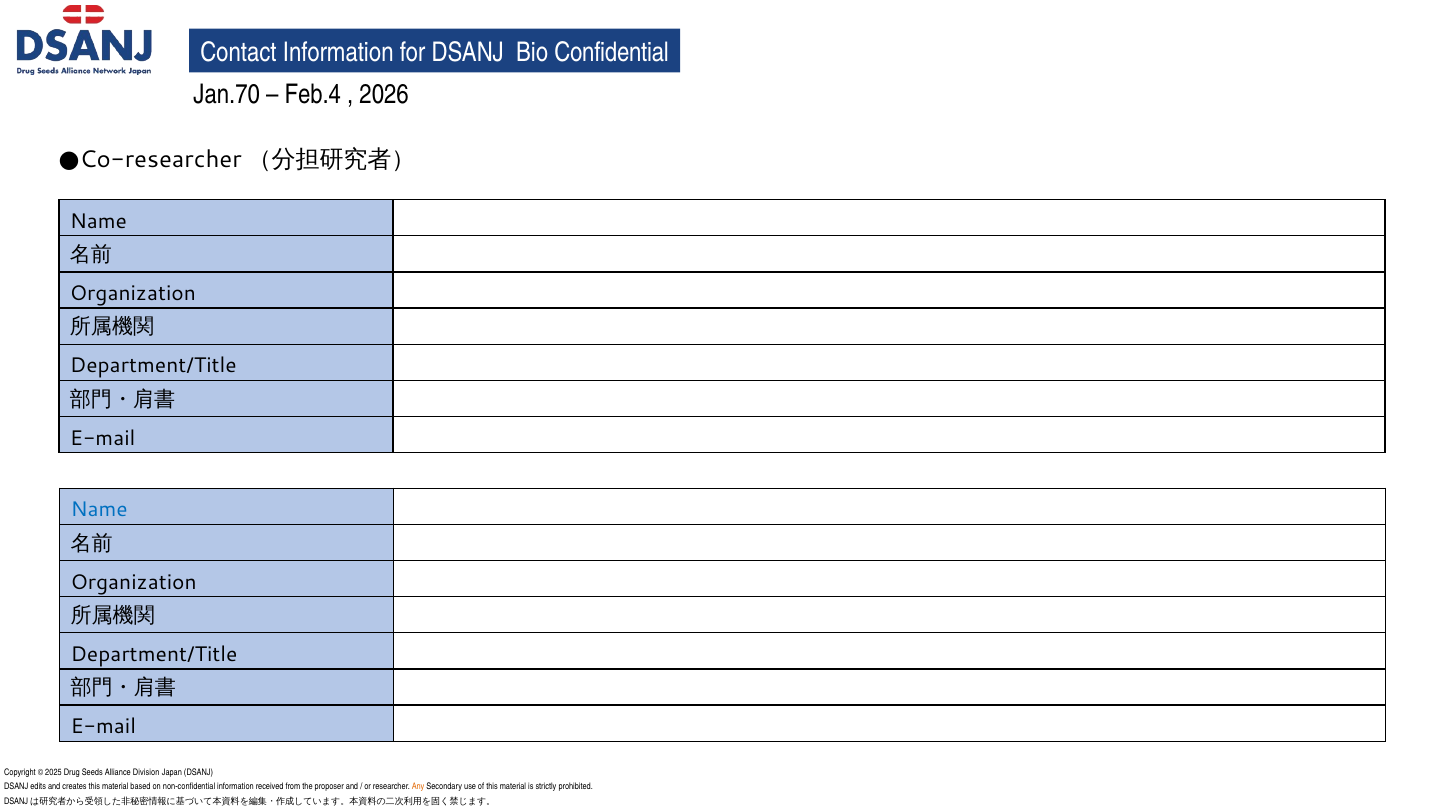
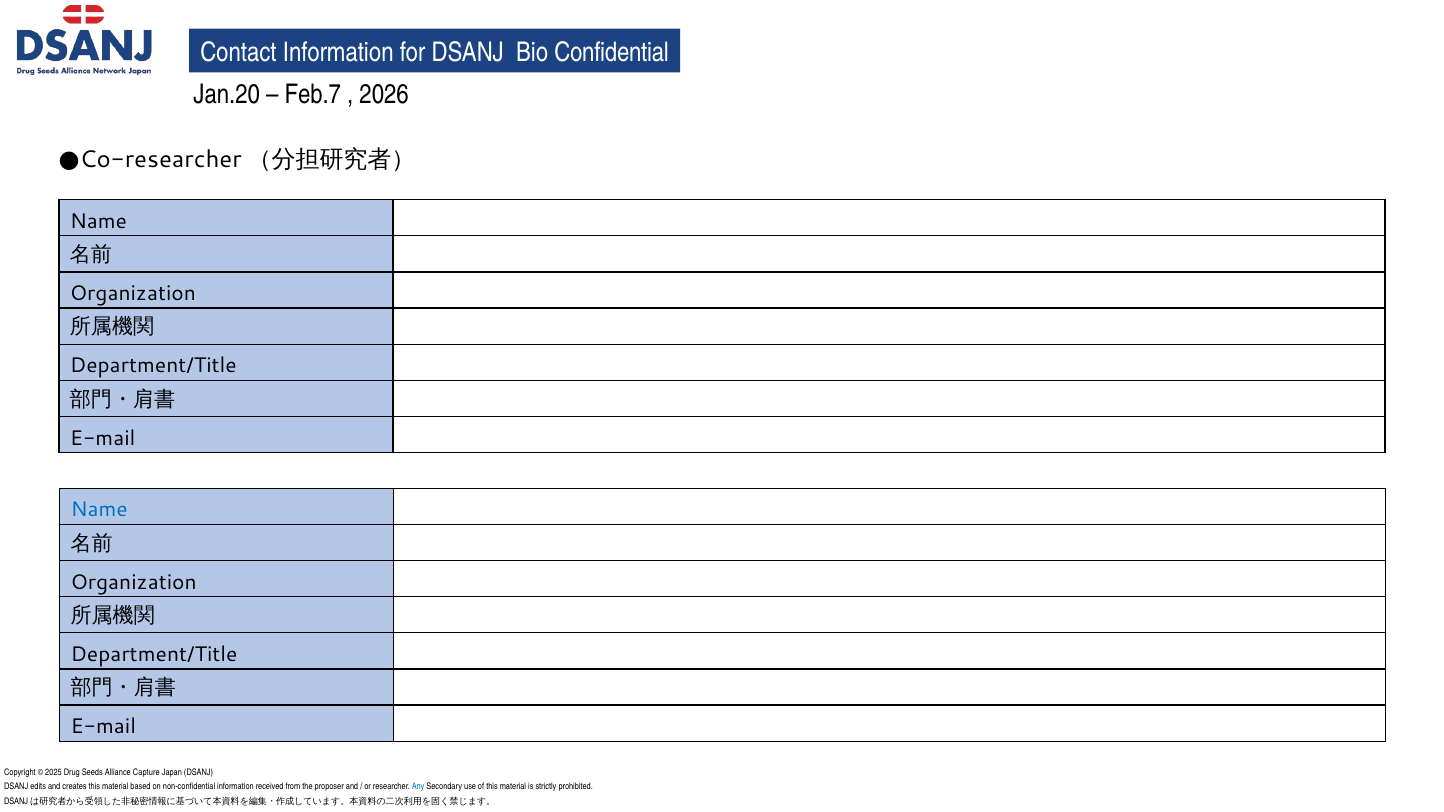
Jan.70: Jan.70 -> Jan.20 (227, 95)
Feb.4: Feb.4 -> Feb.7 (313, 95)
Division: Division -> Capture (146, 772)
Any colour: orange -> blue (418, 787)
